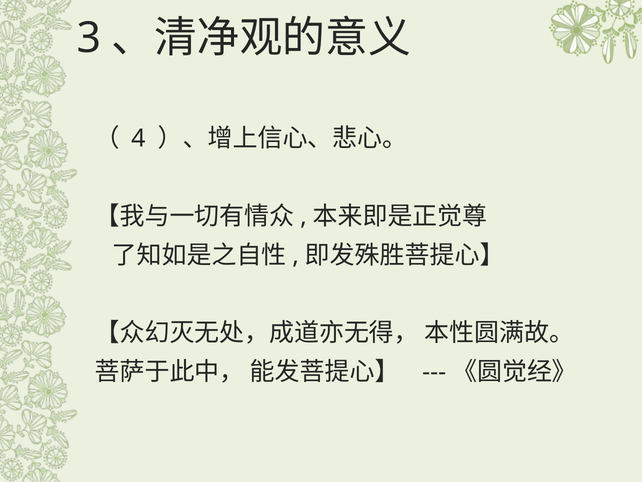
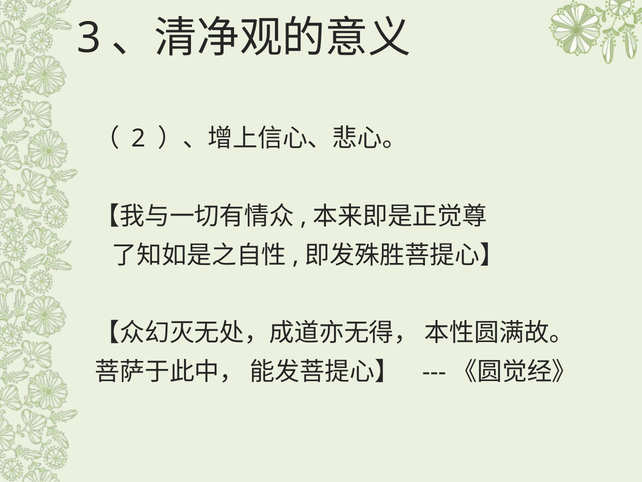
4: 4 -> 2 (138, 138)
